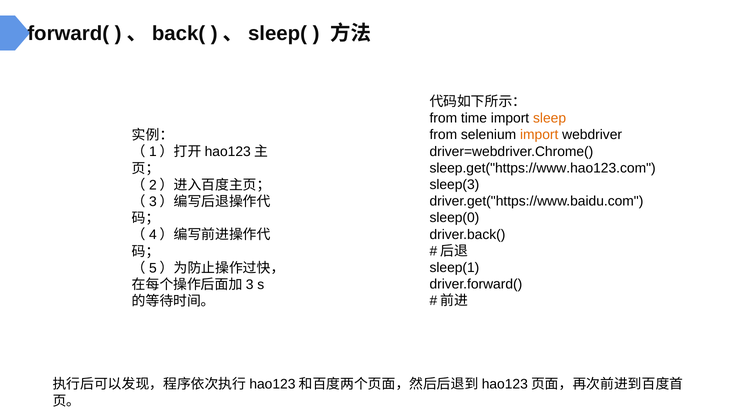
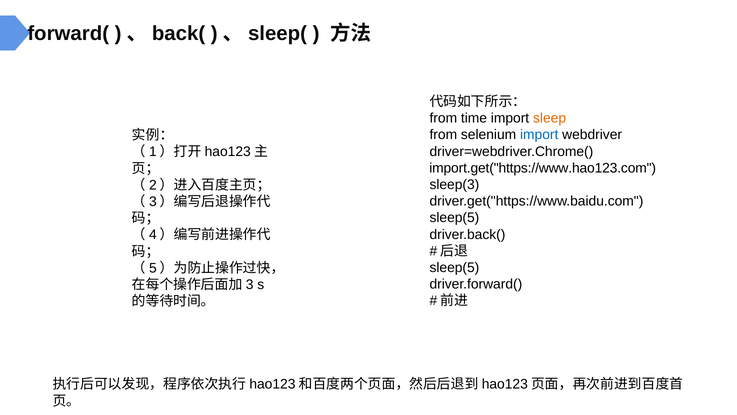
import colour: orange -> blue (539, 135)
sleep.get("https://www.hao123.com: sleep.get("https://www.hao123.com -> import.get("https://www.hao123.com (543, 168)
sleep(0: sleep(0 -> sleep(5 (454, 218)
sleep(1: sleep(1 -> sleep(5 (454, 267)
